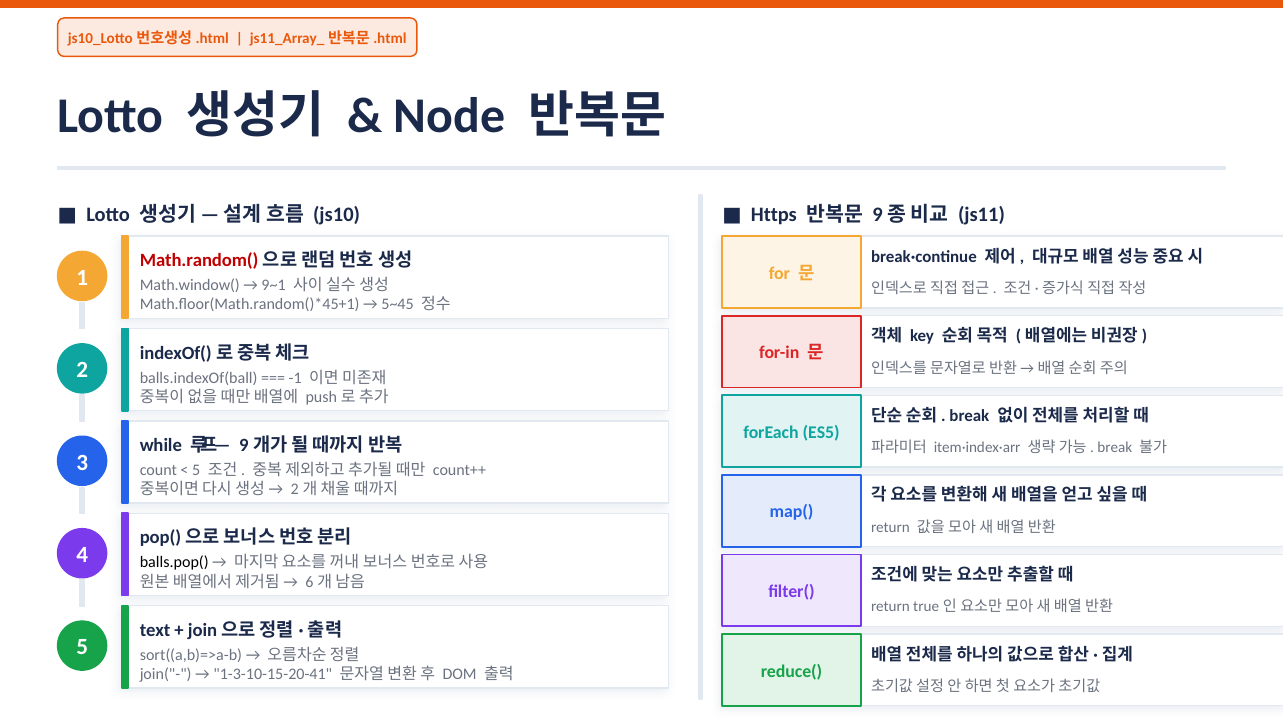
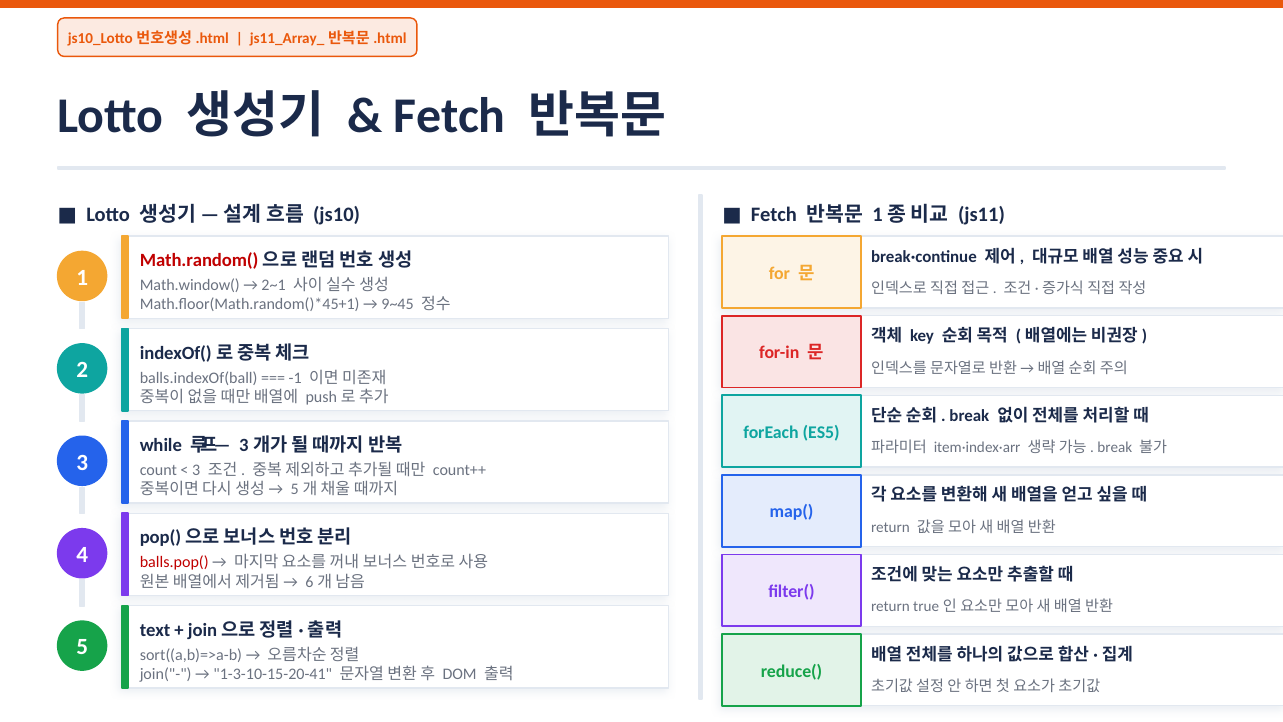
Node: Node -> Fetch (449, 116)
Https: Https -> Fetch (774, 214)
9: 9 -> 1 (878, 214)
9~1: 9~1 -> 2~1 (274, 285)
5~45: 5~45 -> 9~45 (398, 305)
9: 9 -> 3 (244, 445)
5: 5 -> 3 (196, 470)
2: 2 -> 5 (295, 489)
balls.pop( colour: black -> red (174, 562)
